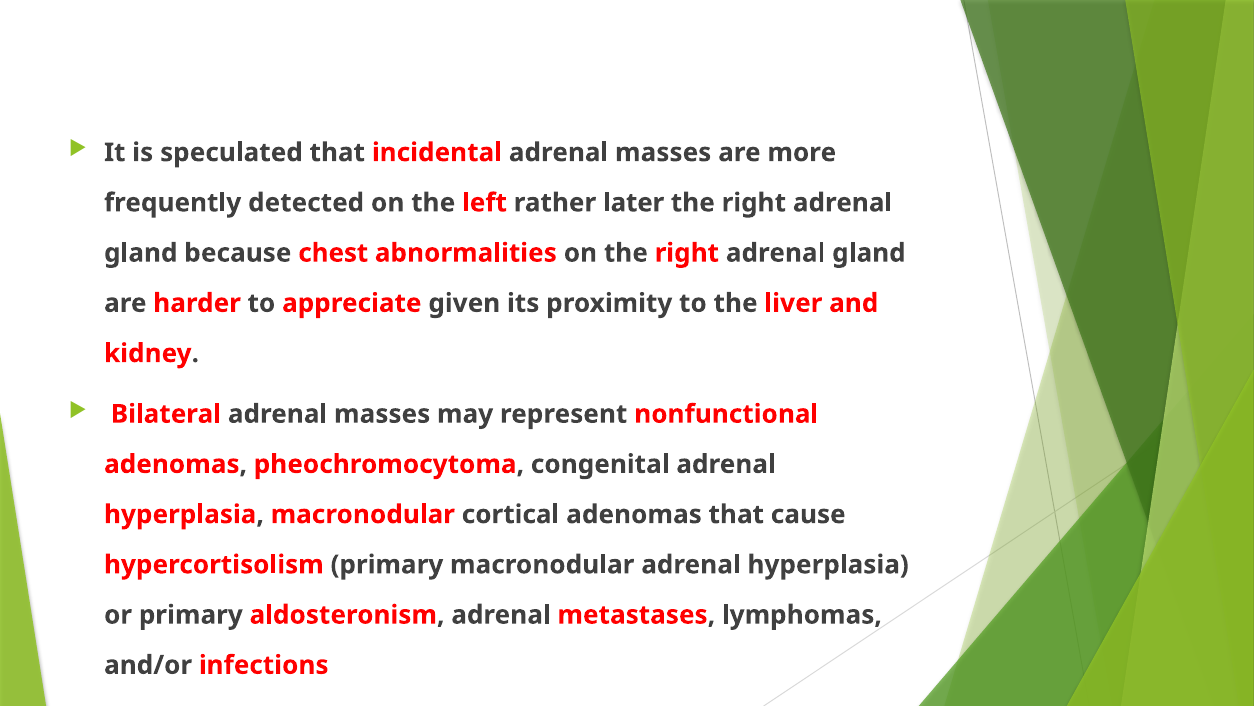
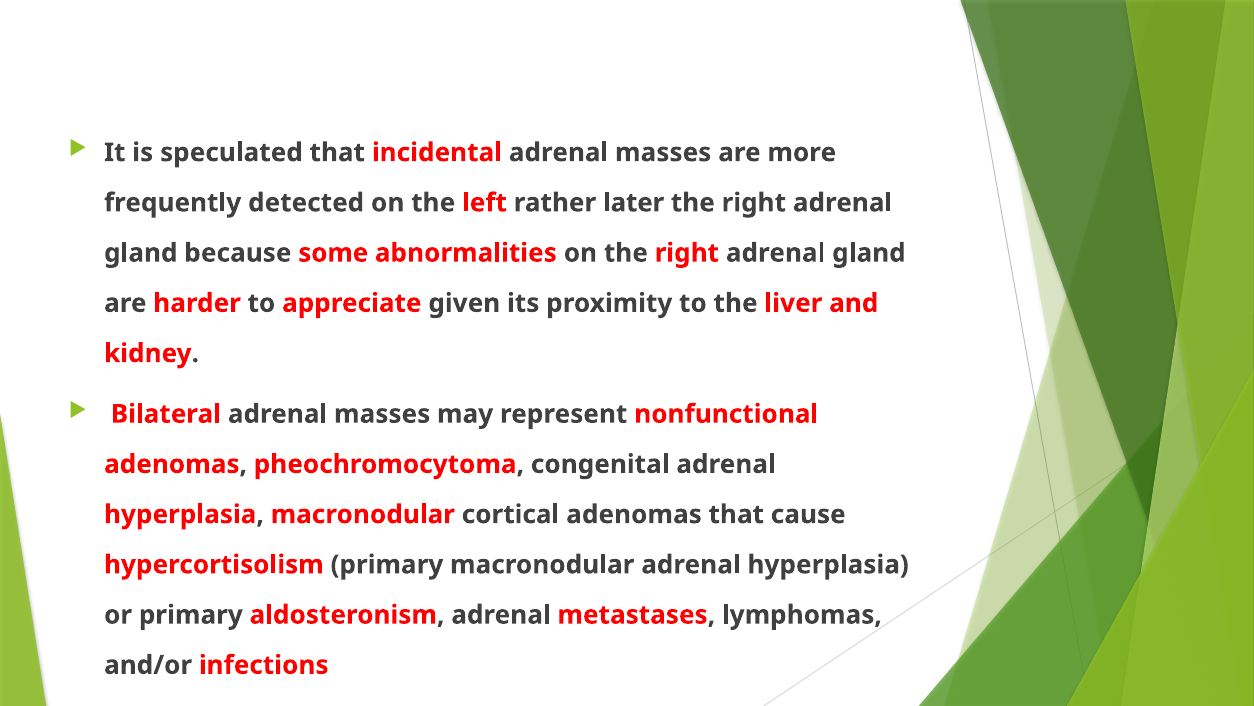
chest: chest -> some (333, 253)
